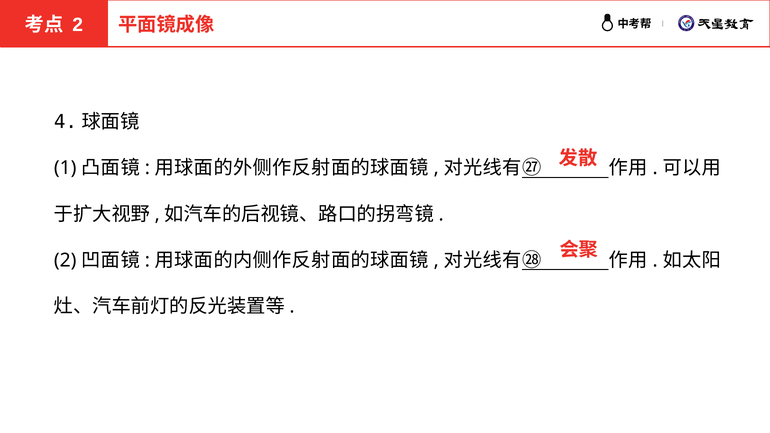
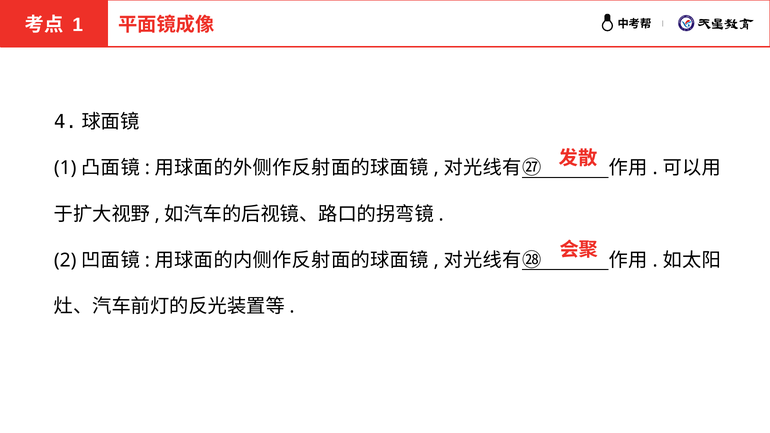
2: 2 -> 1 (78, 25)
